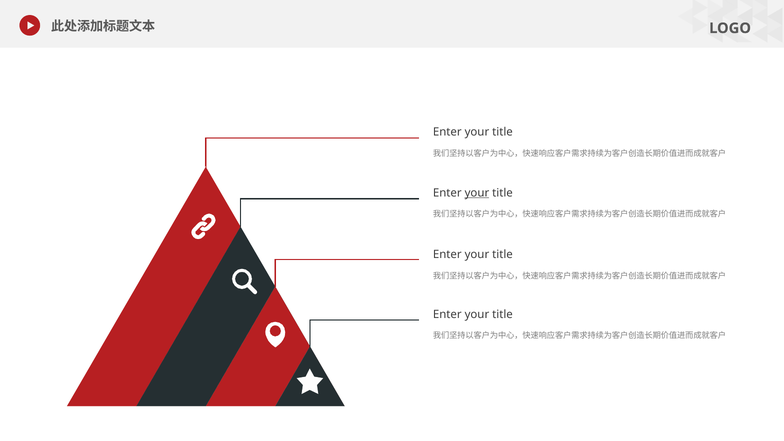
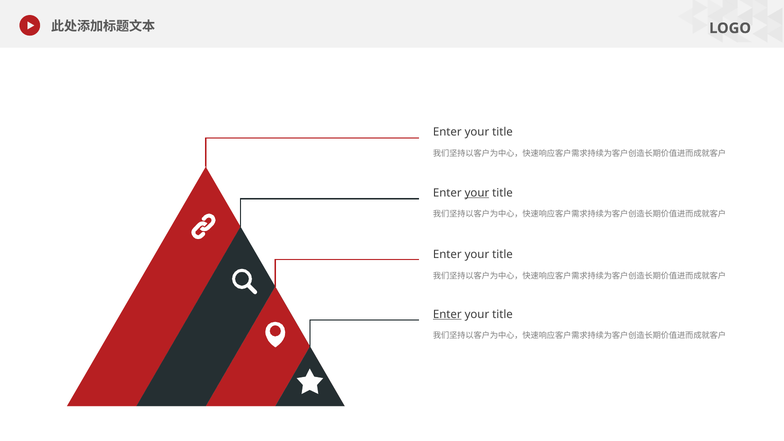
Enter underline: none -> present (447, 314)
